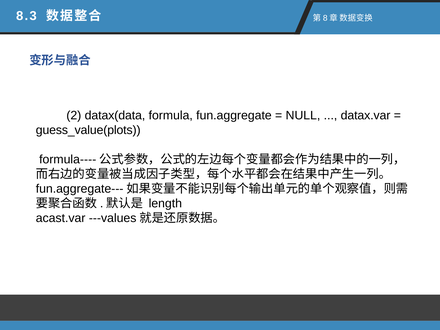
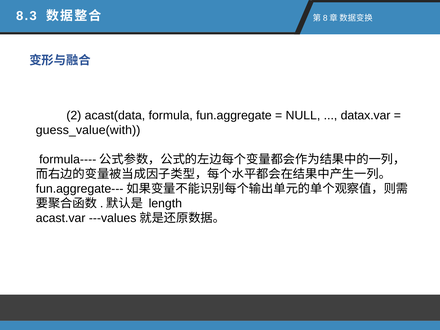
datax(data: datax(data -> acast(data (115, 115)
guess_value(plots: guess_value(plots -> guess_value(with (88, 130)
